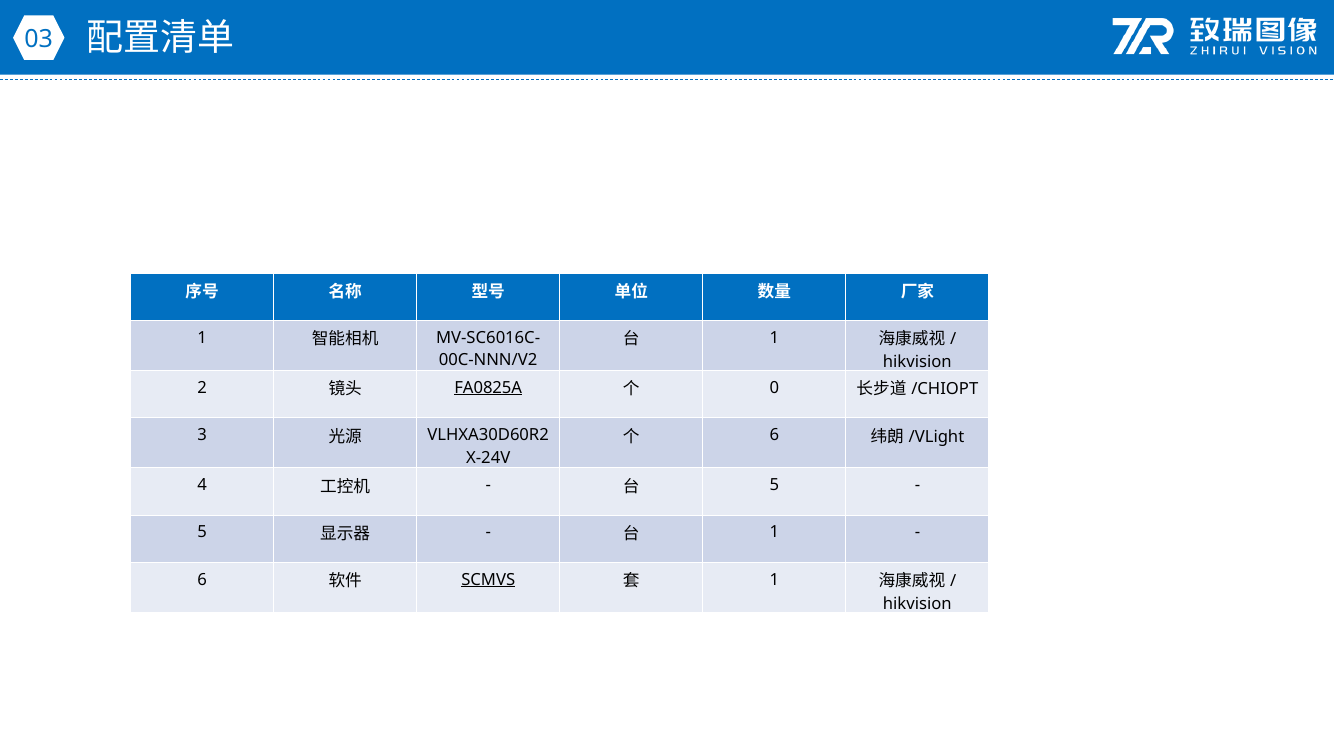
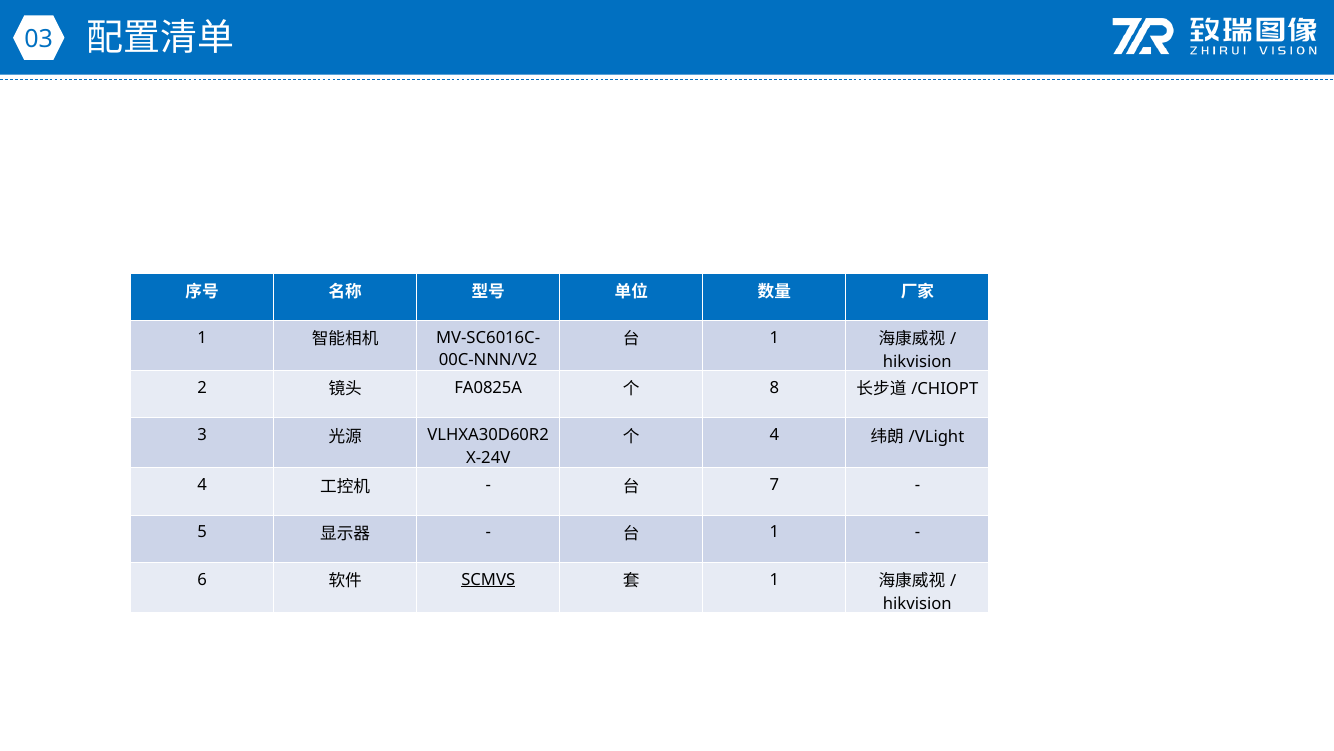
FA0825A underline: present -> none (488, 387)
0: 0 -> 8 (774, 387)
6: 6 -> 4 (774, 435)
5: 5 -> 7 (774, 485)
